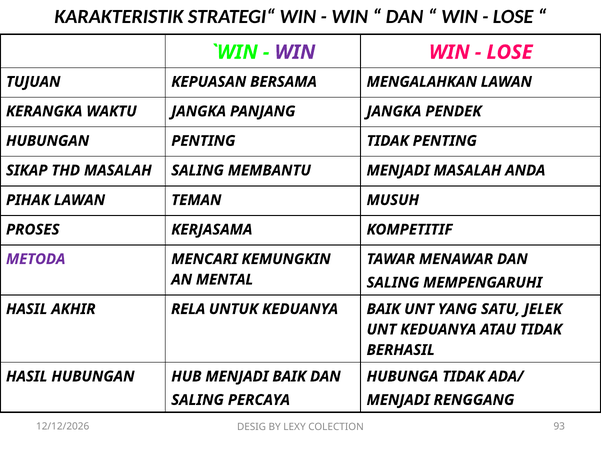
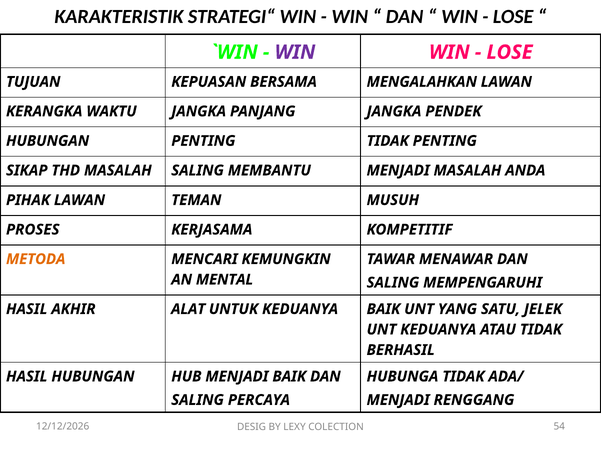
METODA colour: purple -> orange (36, 259)
RELA: RELA -> ALAT (188, 309)
93: 93 -> 54 (559, 426)
